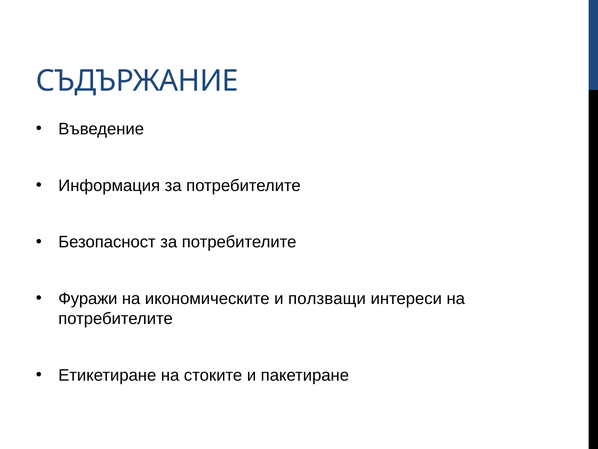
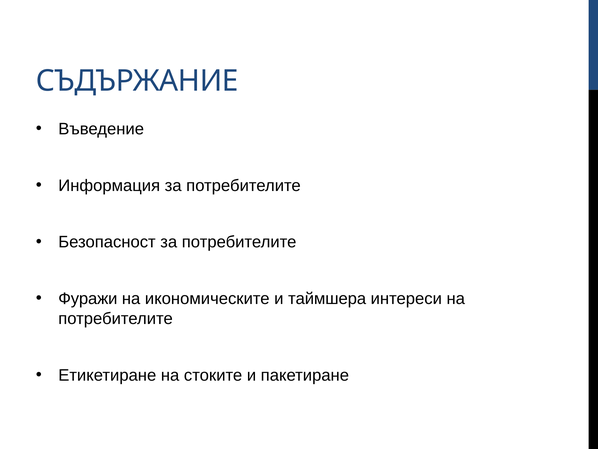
ползващи: ползващи -> таймшера (327, 298)
